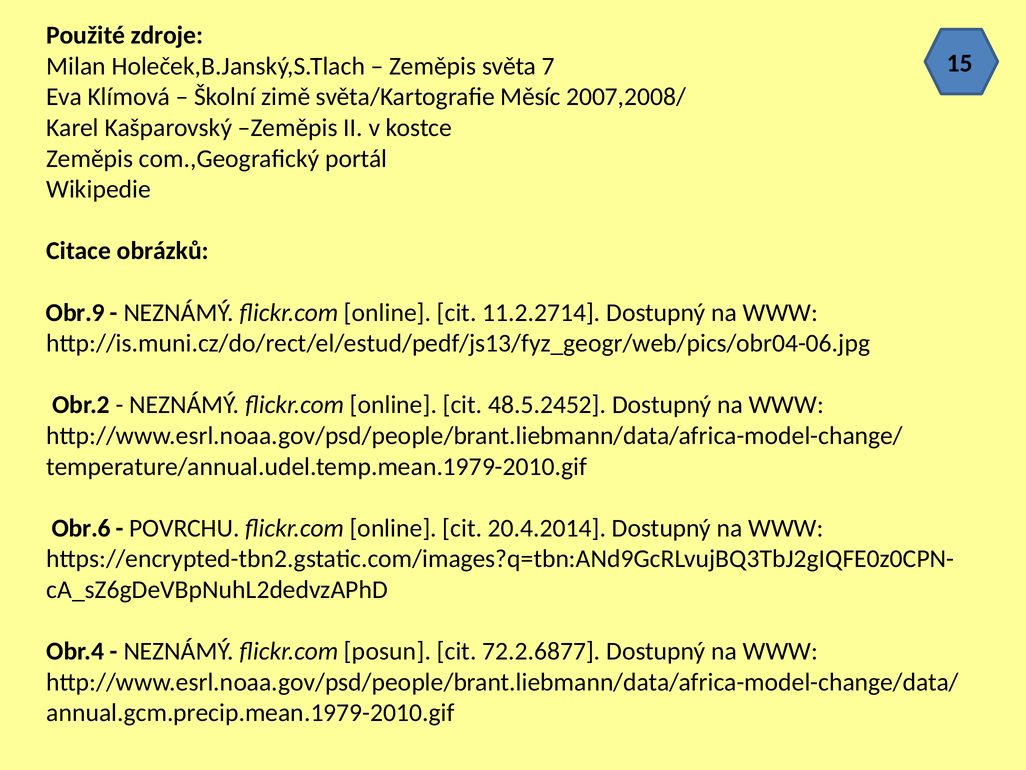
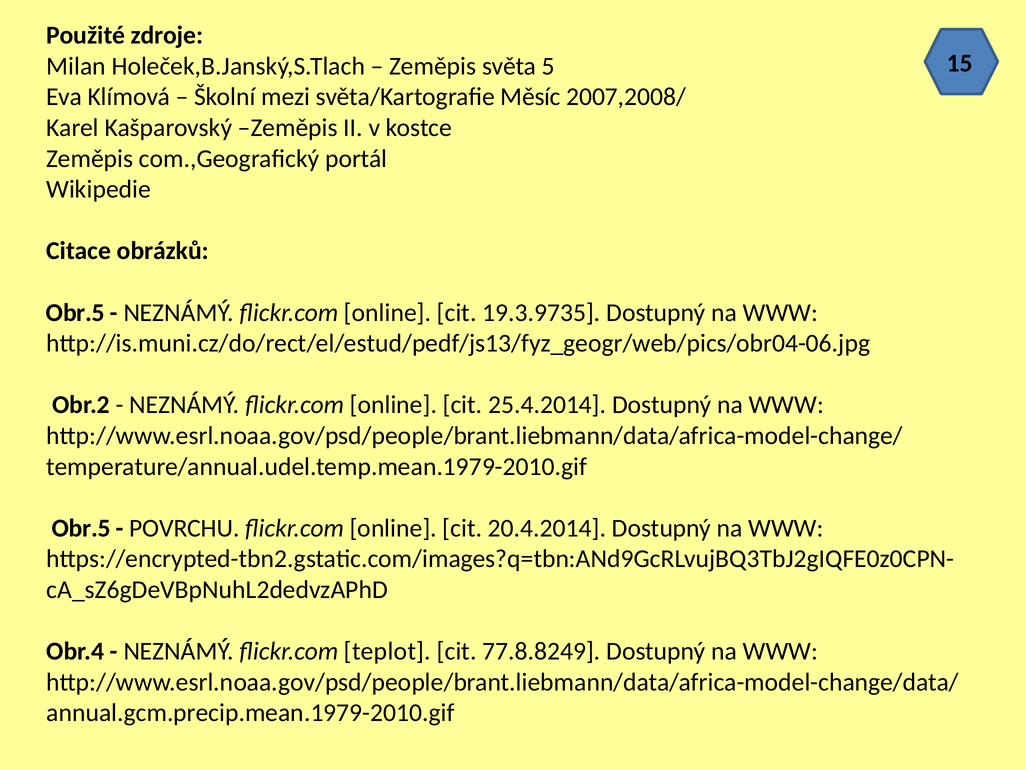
7: 7 -> 5 (548, 66)
zimě: zimě -> mezi (286, 97)
Obr.9: Obr.9 -> Obr.5 (75, 312)
11.2.2714: 11.2.2714 -> 19.3.9735 (541, 312)
48.5.2452: 48.5.2452 -> 25.4.2014 (547, 405)
Obr.6: Obr.6 -> Obr.5 (81, 528)
posun: posun -> teplot (387, 651)
72.2.6877: 72.2.6877 -> 77.8.8249 (541, 651)
